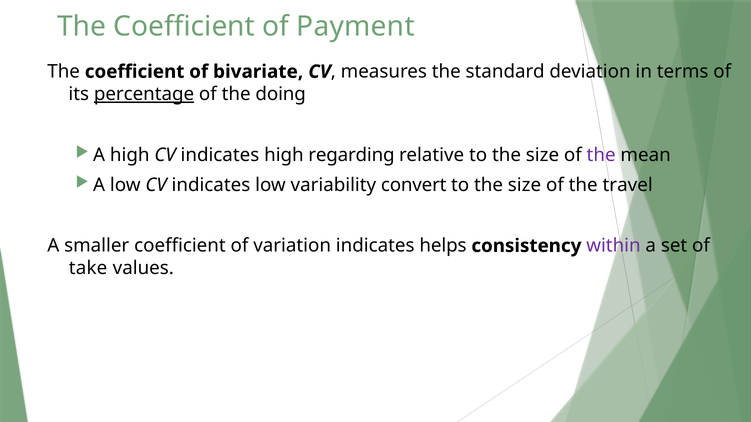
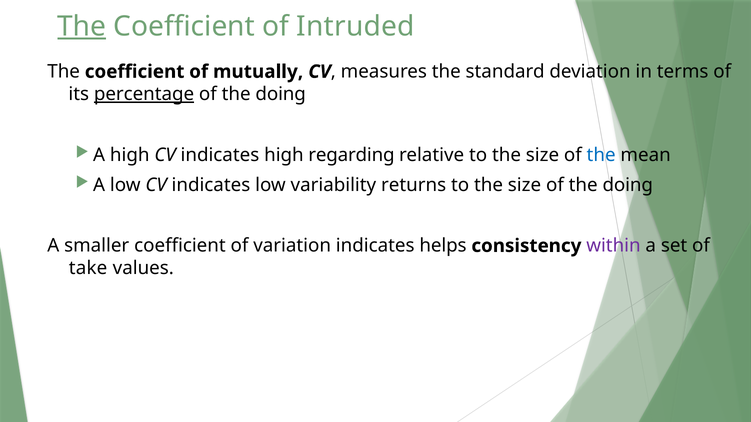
The underline: none -> present (82, 26)
Payment: Payment -> Intruded (355, 26)
bivariate: bivariate -> mutually (258, 72)
the colour: purple -> blue (601, 155)
convert: convert -> returns (414, 185)
size of the travel: travel -> doing (628, 185)
